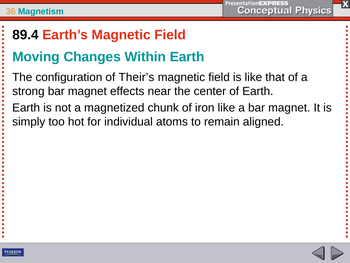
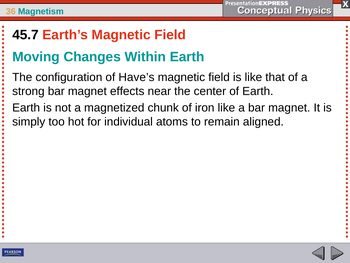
89.4: 89.4 -> 45.7 (26, 35)
Their’s: Their’s -> Have’s (136, 77)
